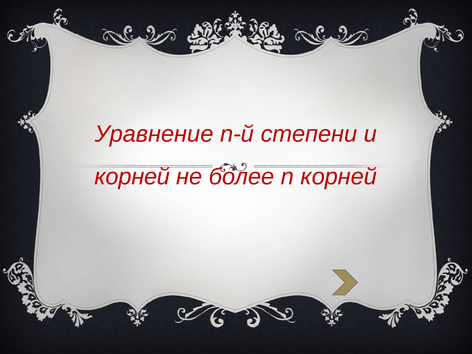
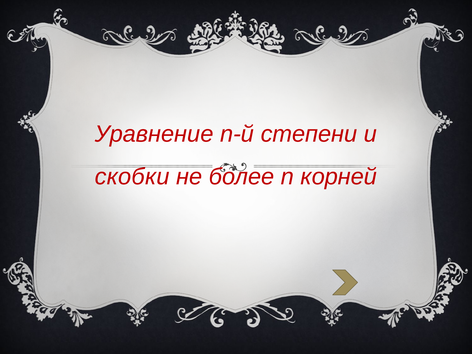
корней: корней -> скобки (132, 177)
